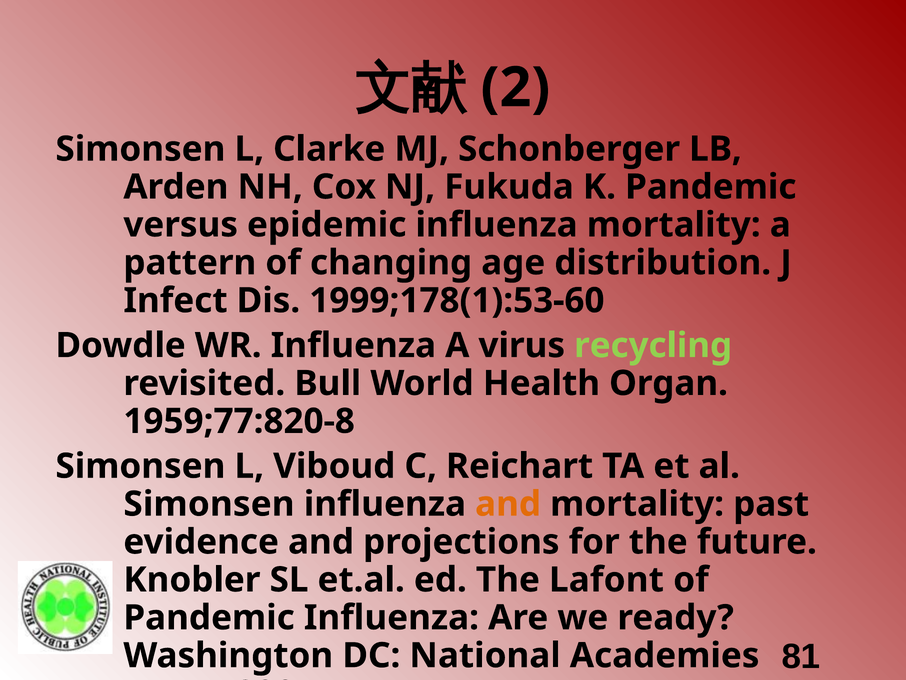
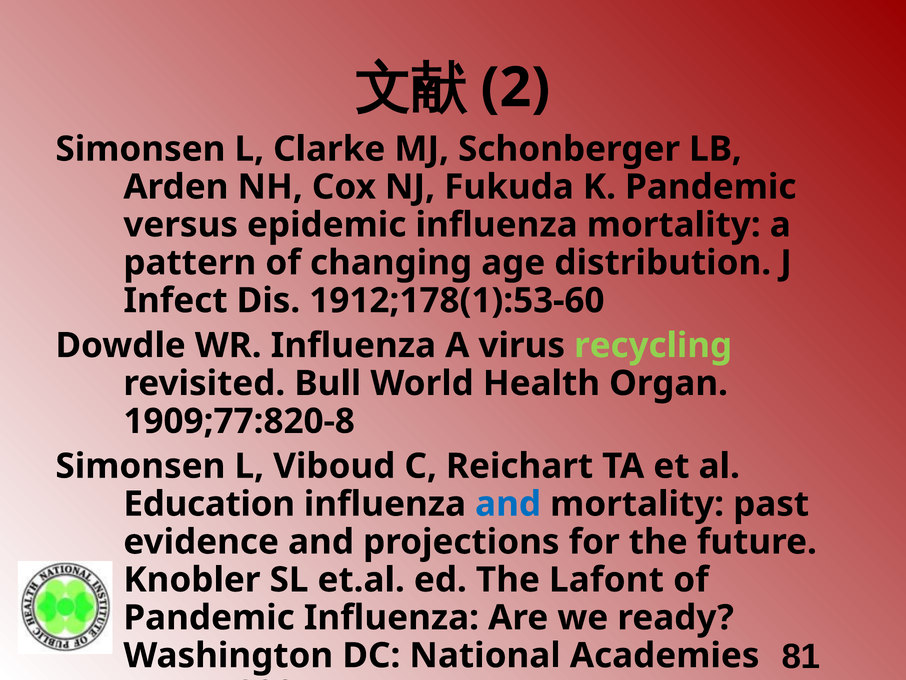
1999;178(1):53-60: 1999;178(1):53-60 -> 1912;178(1):53-60 (457, 300)
1959;77:820-8: 1959;77:820-8 -> 1909;77:820-8 (239, 421)
Simonsen: Simonsen -> Education (209, 504)
and colour: orange -> blue (508, 504)
